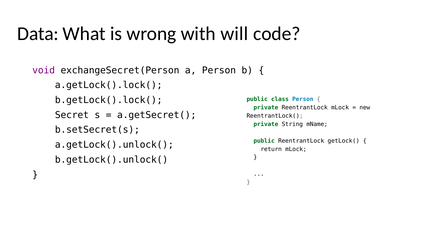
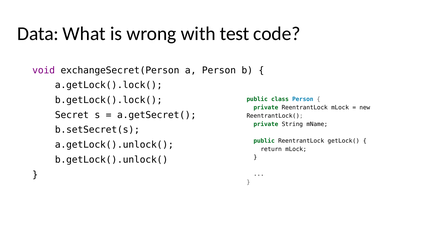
will: will -> test (235, 34)
